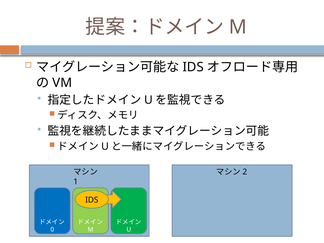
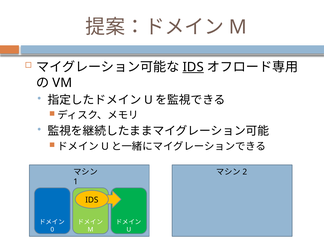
IDS underline: none -> present (193, 67)
